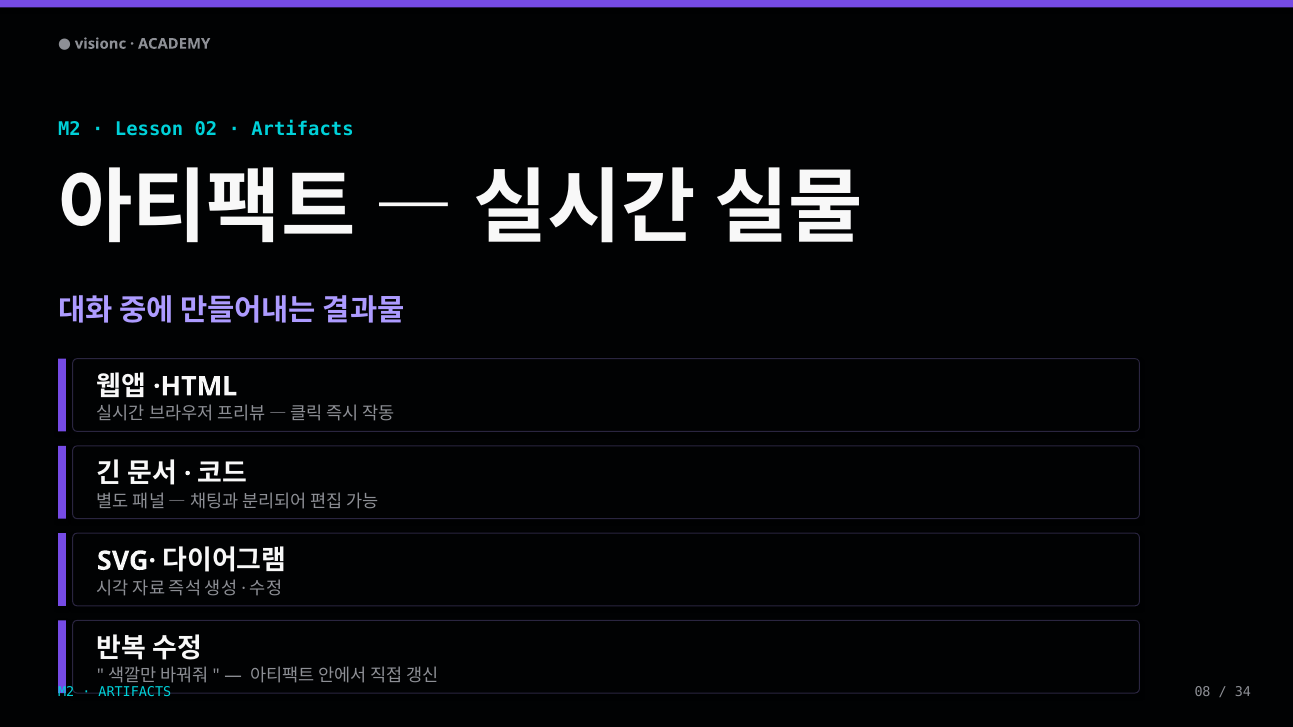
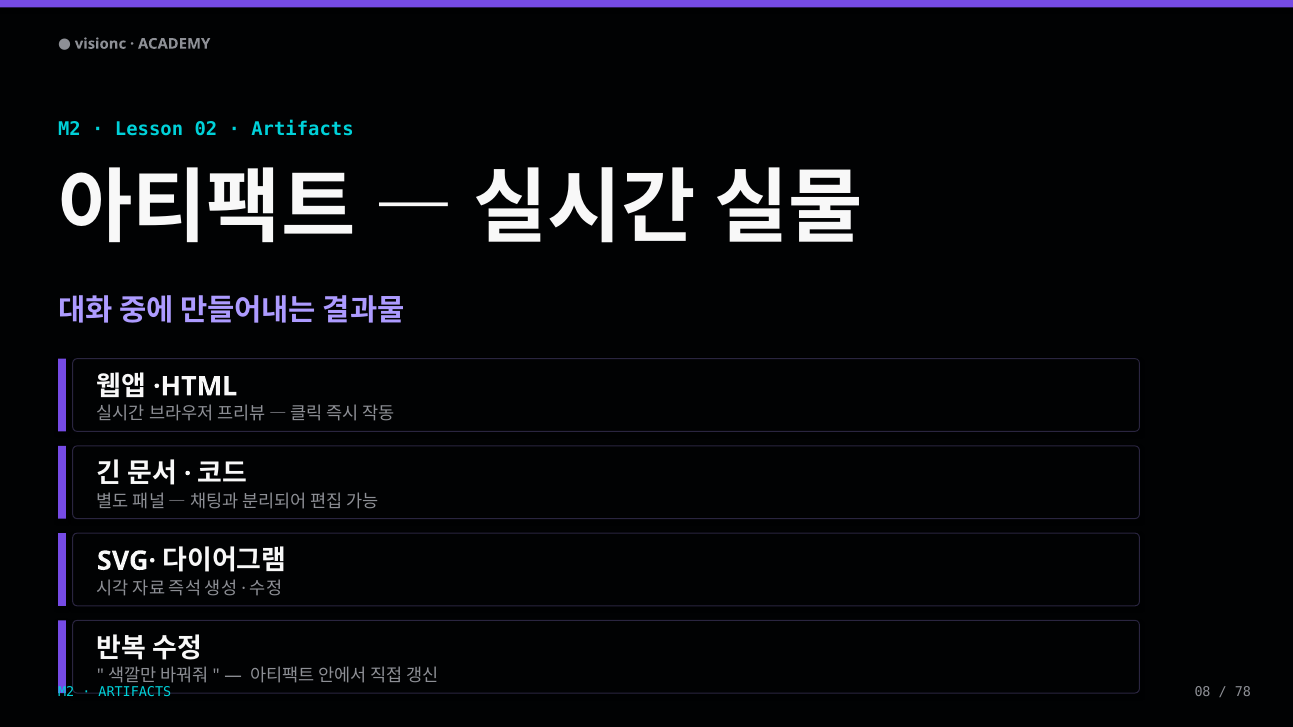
34: 34 -> 78 (1243, 693)
